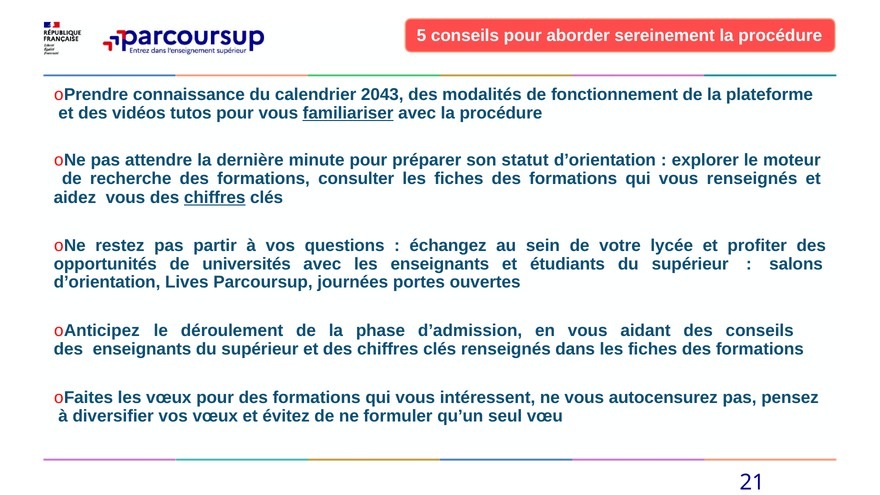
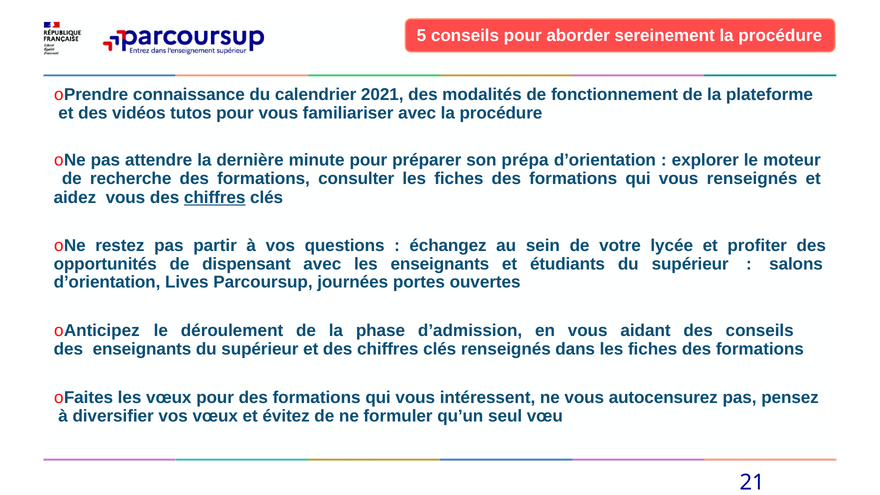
2043: 2043 -> 2021 (382, 95)
familiariser underline: present -> none (348, 113)
statut: statut -> prépa (525, 160)
universités: universités -> dispensant (247, 264)
